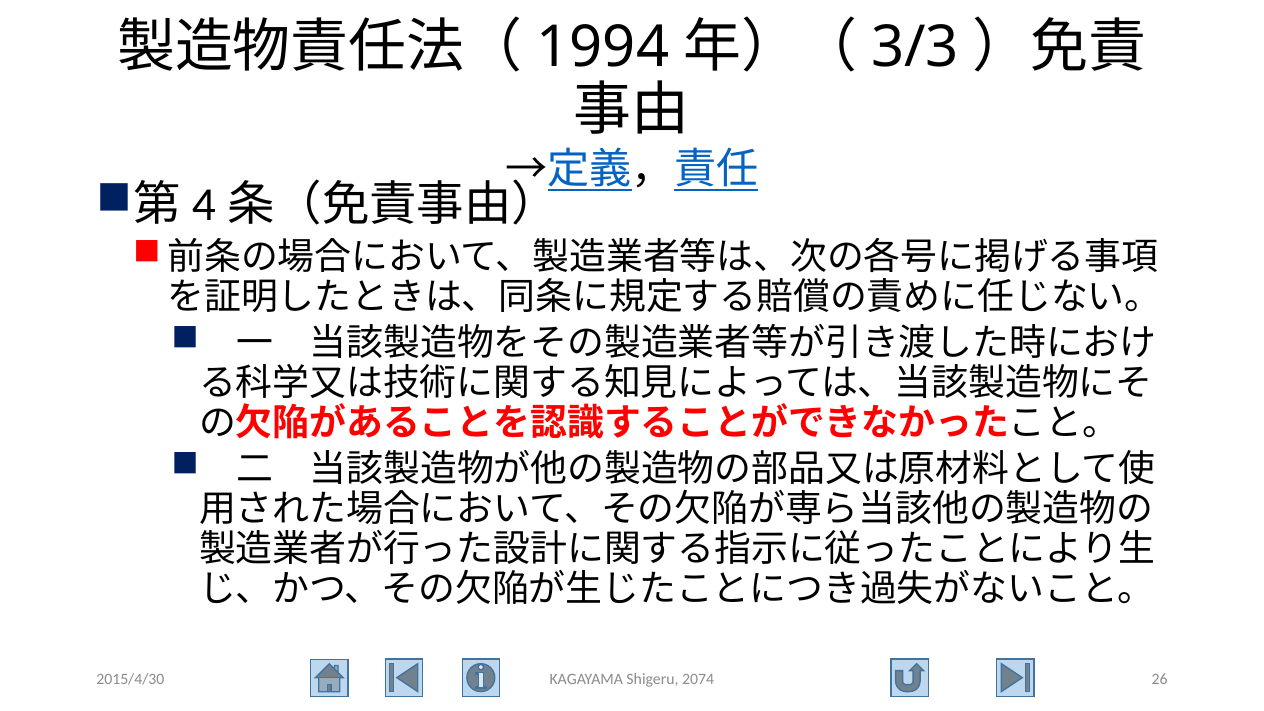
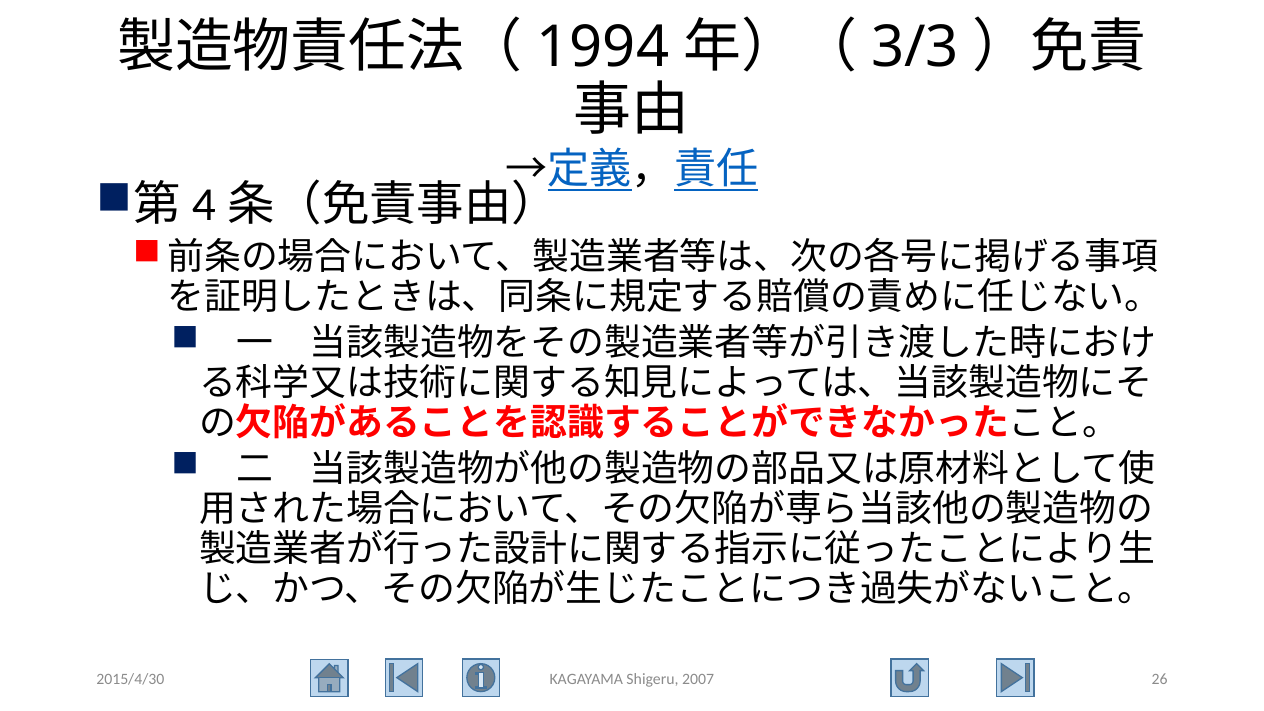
2074: 2074 -> 2007 (698, 679)
